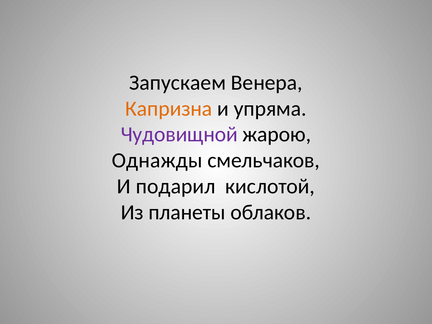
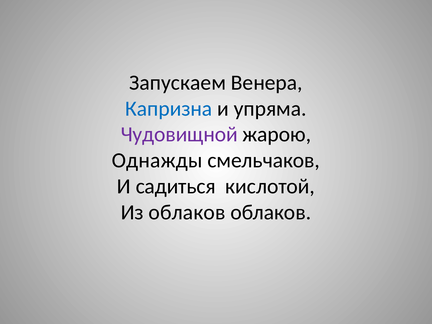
Капризна colour: orange -> blue (169, 109)
подарил: подарил -> садиться (176, 186)
Из планеты: планеты -> облаков (187, 212)
